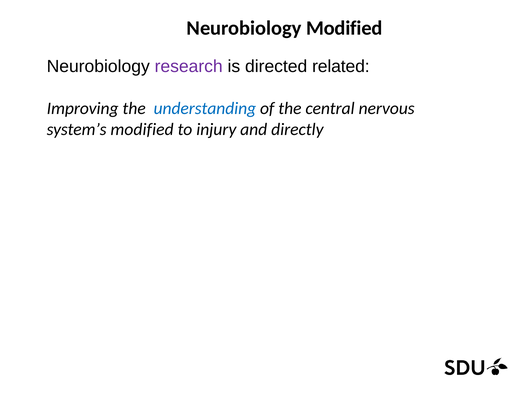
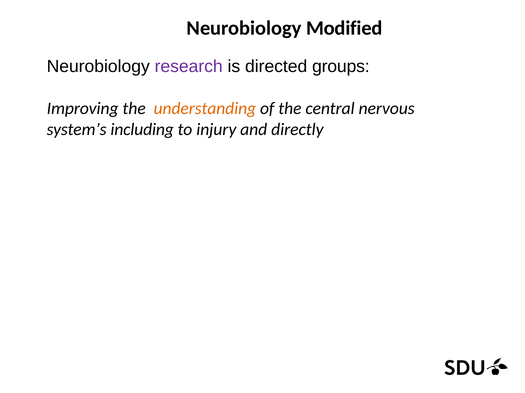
related: related -> groups (341, 67)
understanding colour: blue -> orange (205, 109)
system’s modified: modified -> including (142, 130)
